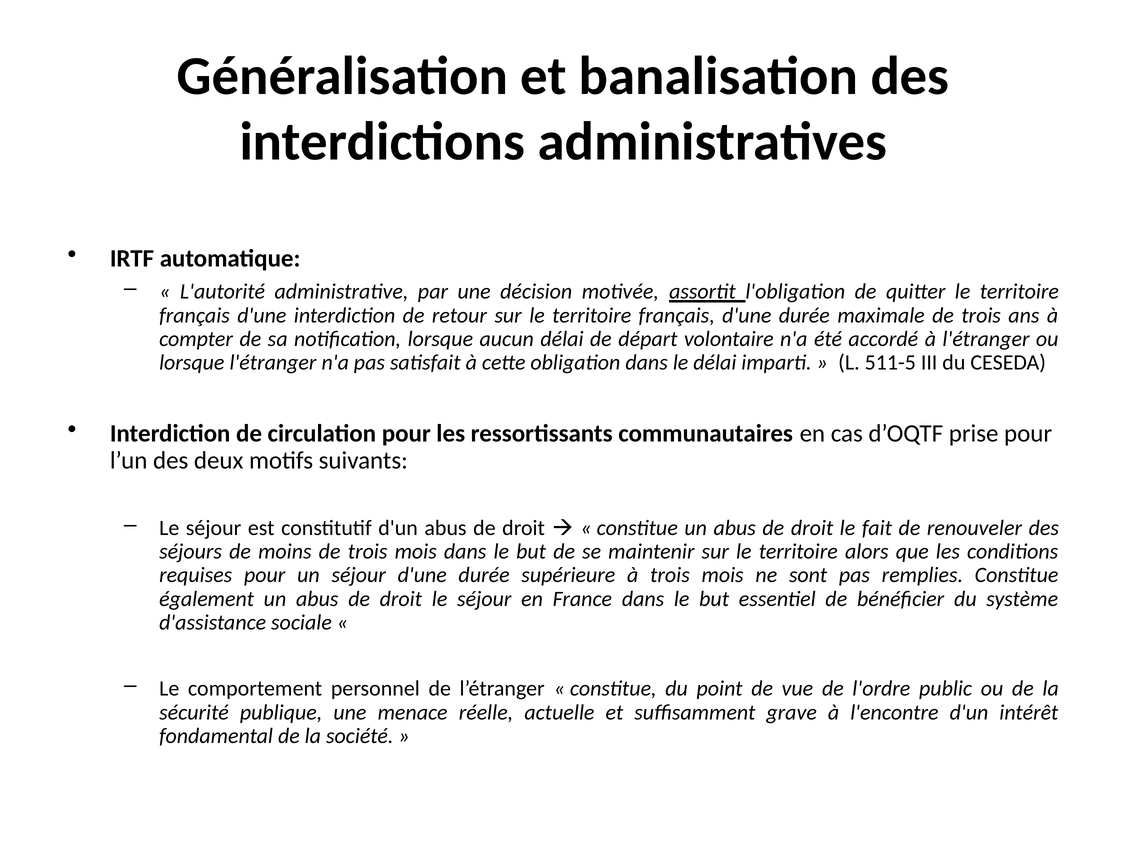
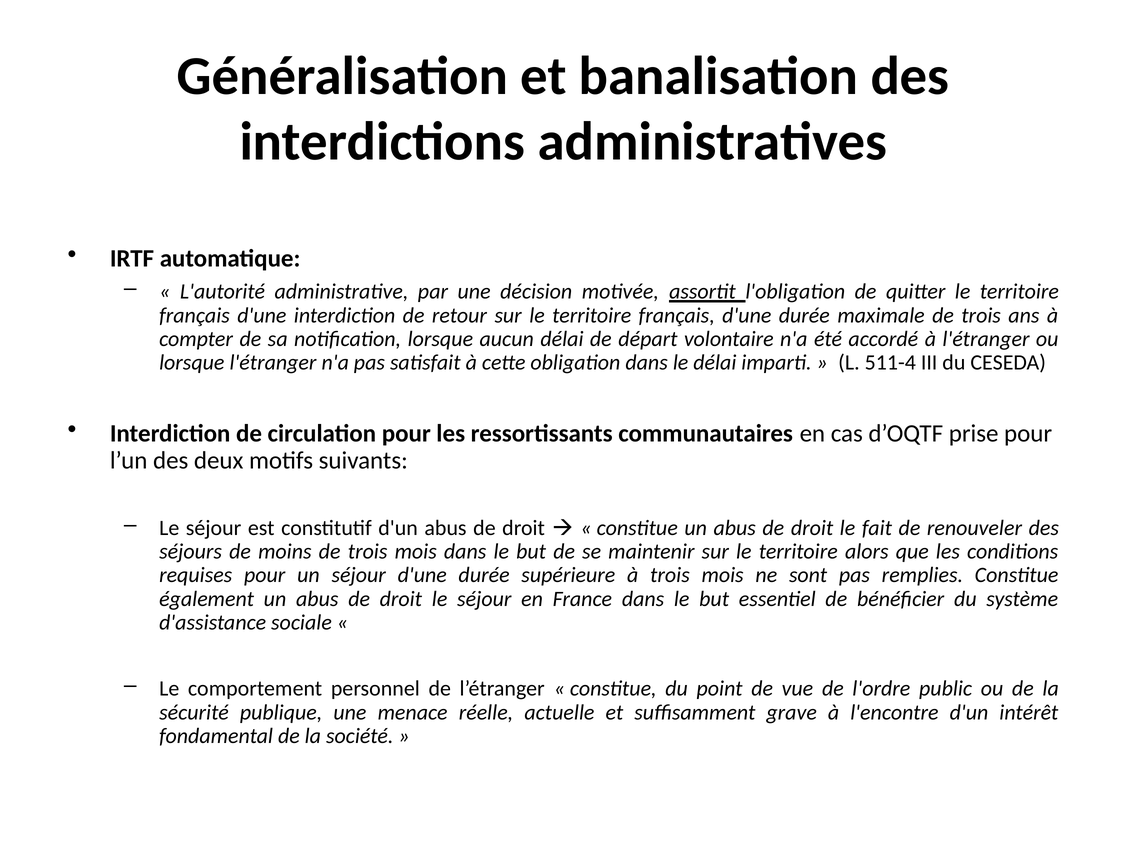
511-5: 511-5 -> 511-4 (890, 363)
